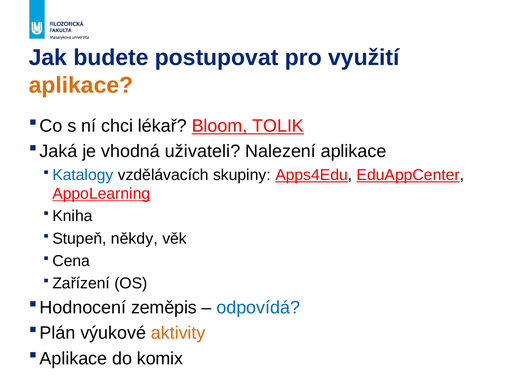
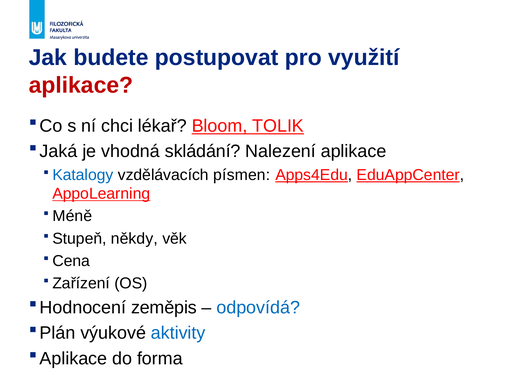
aplikace colour: orange -> red (81, 85)
uživateli: uživateli -> skládání (203, 151)
skupiny: skupiny -> písmen (242, 175)
Kniha: Kniha -> Méně (72, 216)
aktivity colour: orange -> blue (178, 333)
komix: komix -> forma (160, 359)
